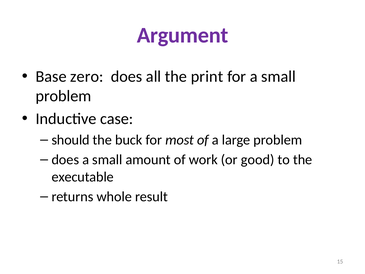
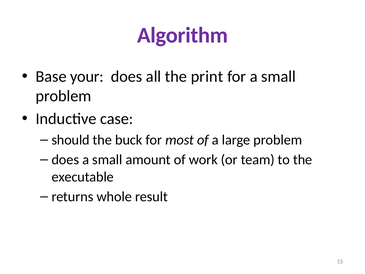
Argument: Argument -> Algorithm (183, 35)
zero: zero -> your (87, 77)
good: good -> team (258, 160)
